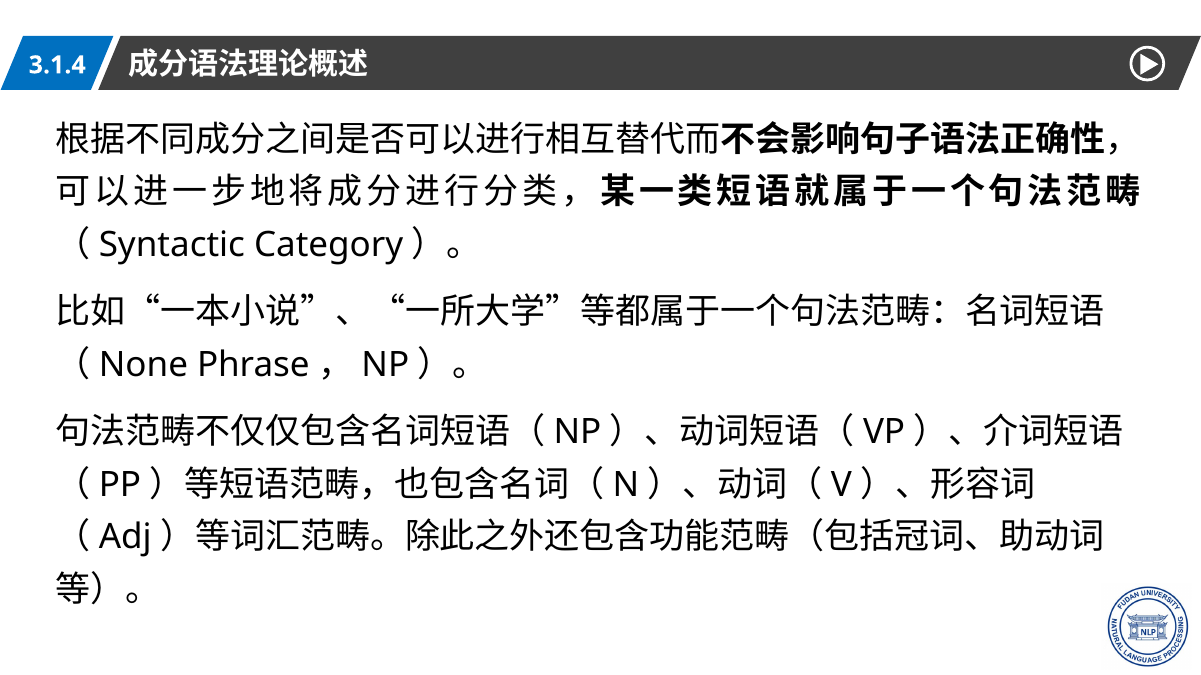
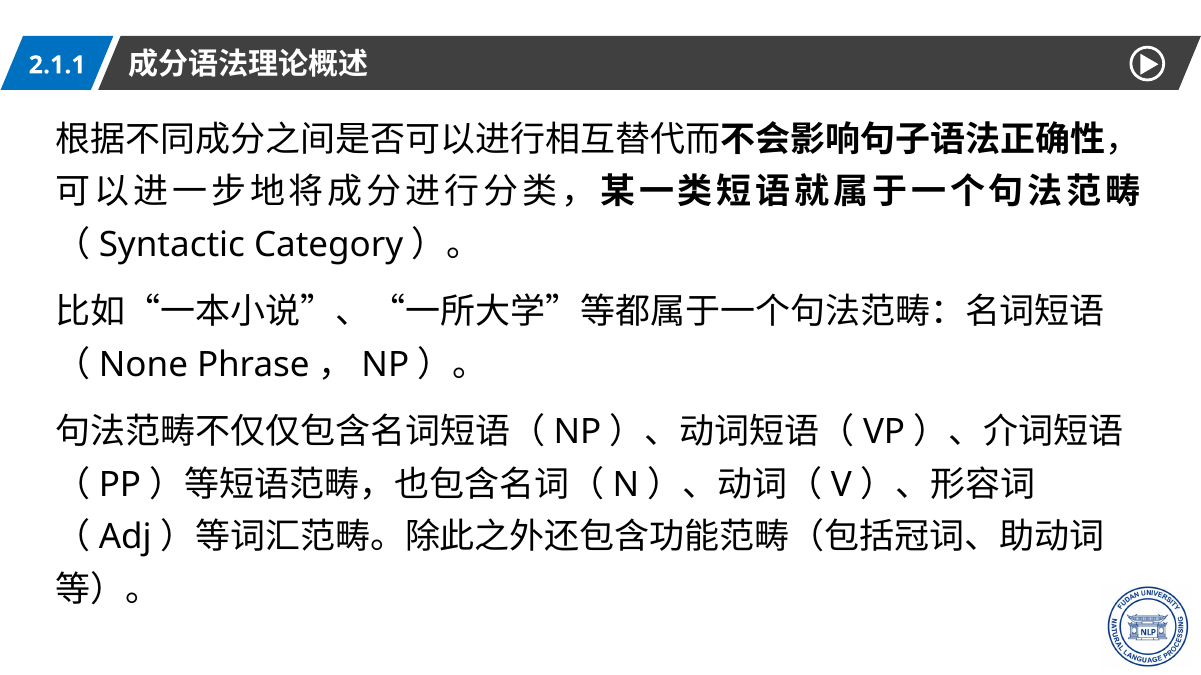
3.1.4: 3.1.4 -> 2.1.1 (57, 65)
